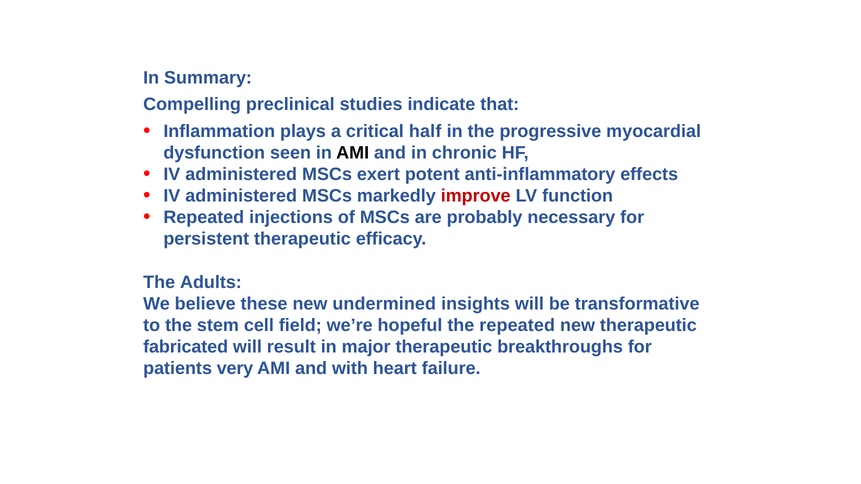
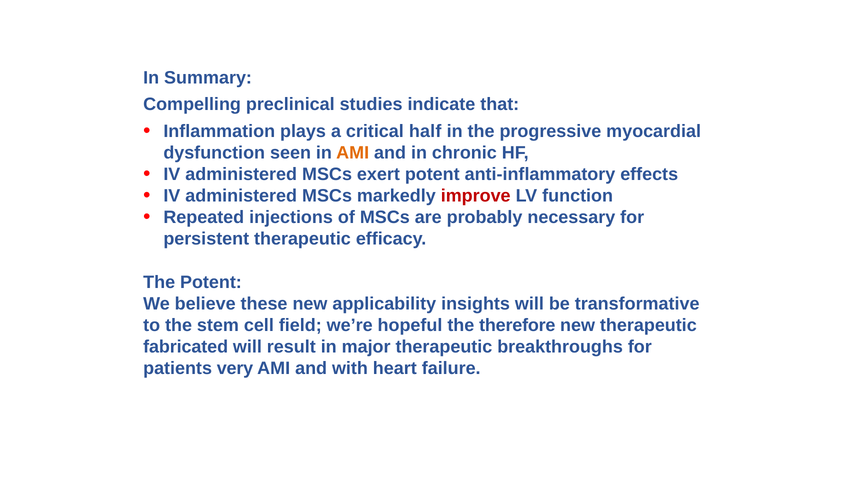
AMI colour: black -> orange (353, 153)
The Adults: Adults -> Potent (211, 282)
undermined: undermined -> applicability (384, 304)
the repeated: repeated -> therefore (517, 325)
